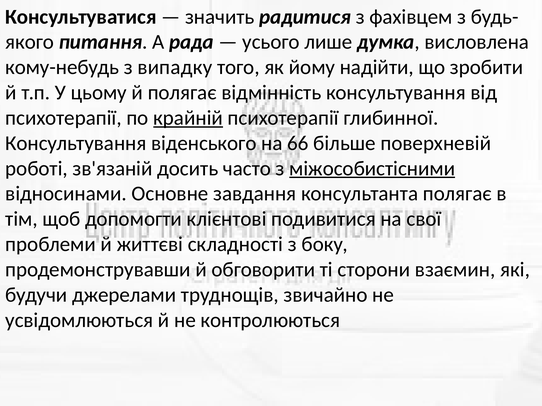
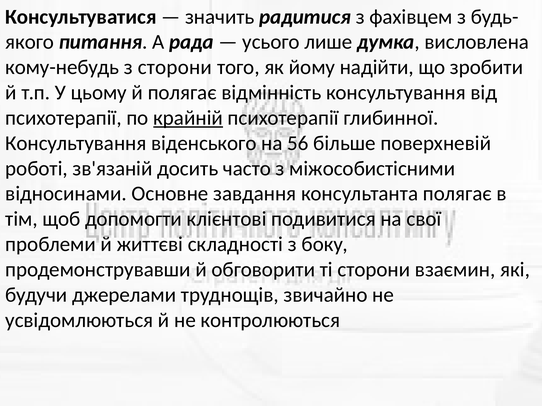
з випадку: випадку -> сторони (175, 67)
66: 66 -> 56 (298, 143)
міжособистісними underline: present -> none (372, 169)
